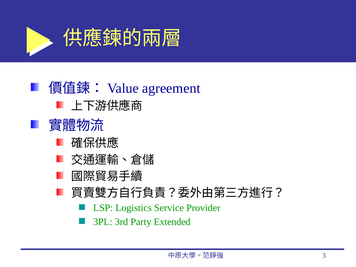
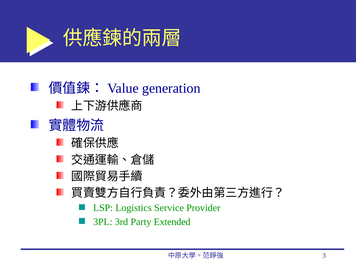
agreement: agreement -> generation (171, 88)
